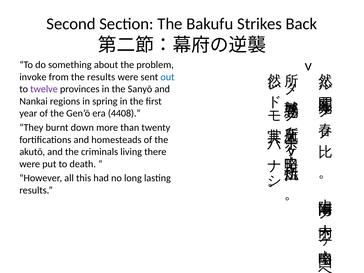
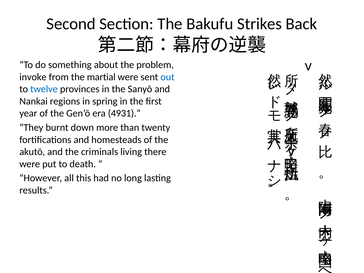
the results: results -> martial (101, 77)
twelve colour: purple -> blue (44, 89)
4408: 4408 -> 4931 (124, 113)
